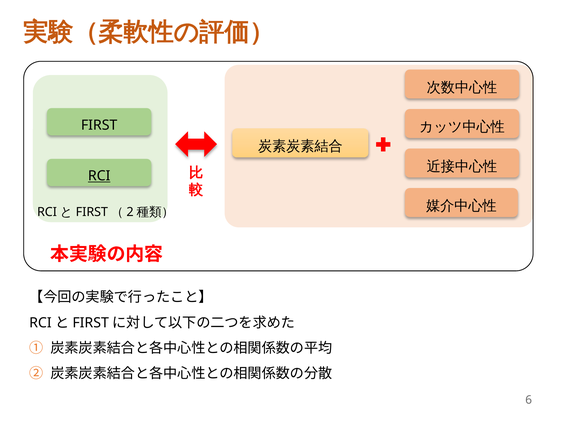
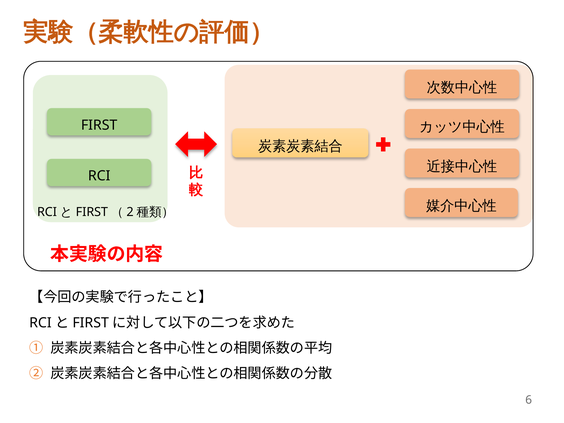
RCI underline: present -> none (99, 176)
